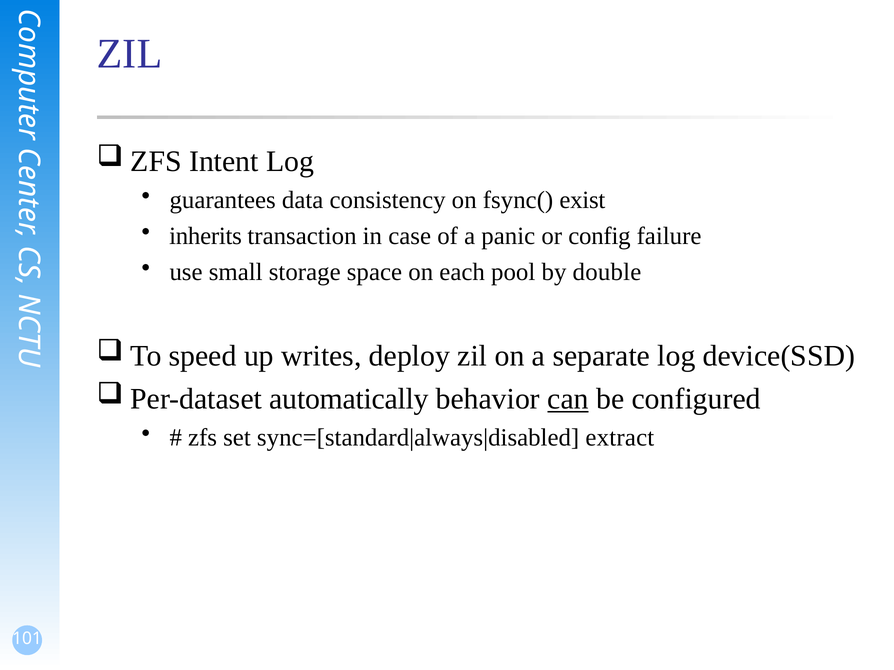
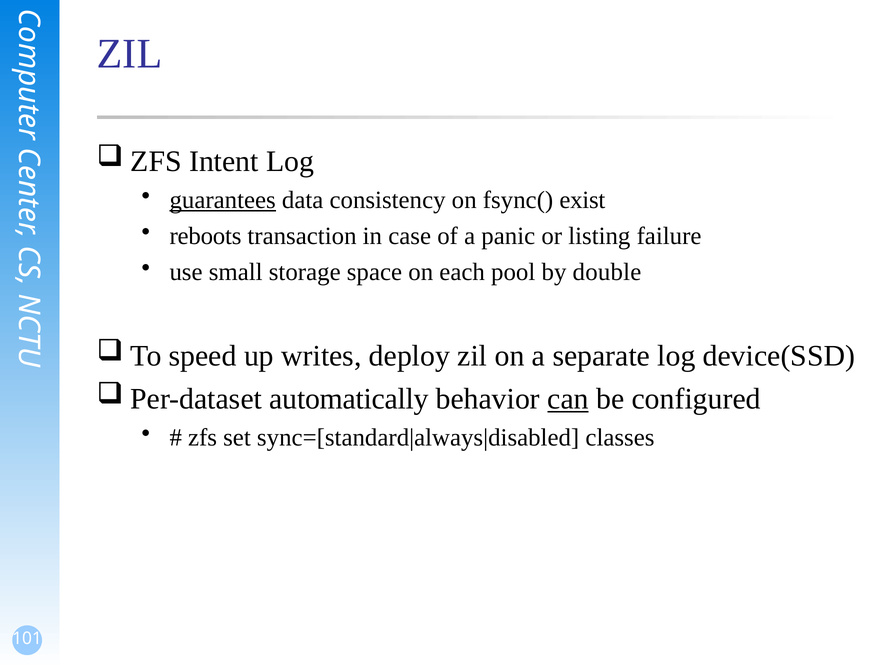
guarantees underline: none -> present (223, 200)
inherits: inherits -> reboots (205, 236)
config: config -> listing (599, 236)
extract: extract -> classes (620, 438)
